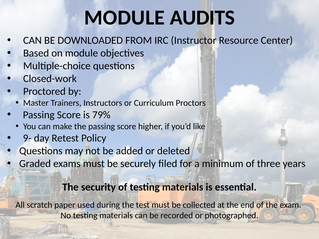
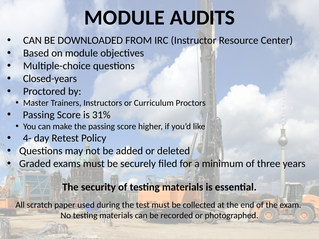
Closed-work: Closed-work -> Closed-years (50, 79)
79%: 79% -> 31% (101, 115)
9-: 9- -> 4- (27, 138)
